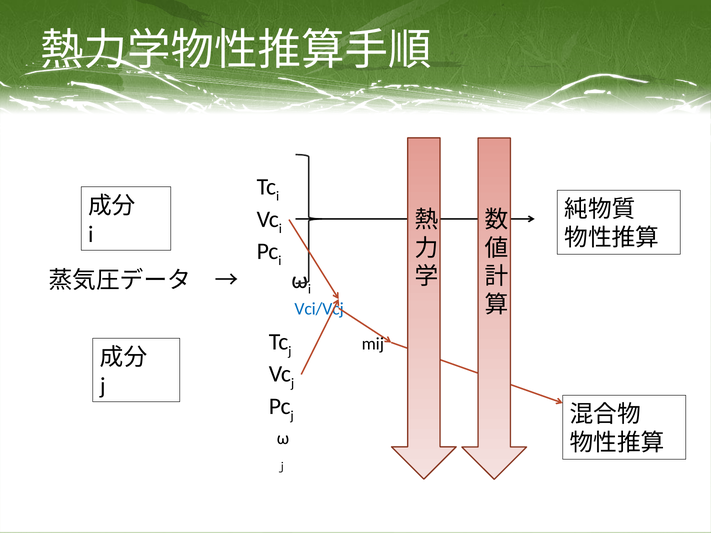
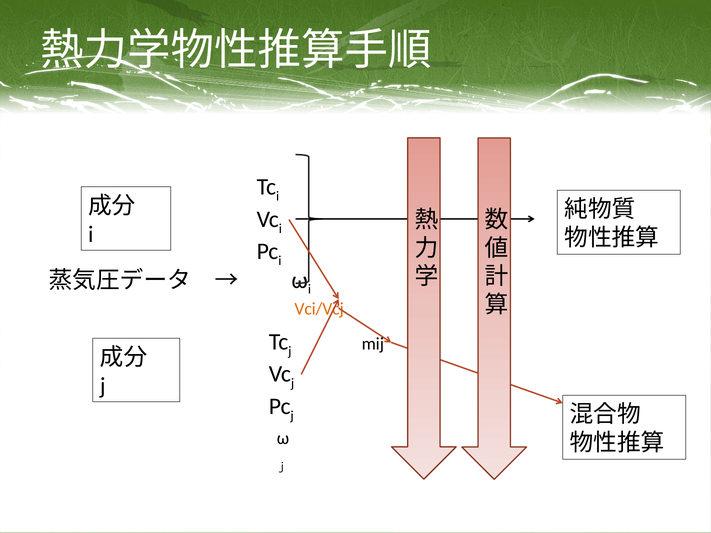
Vci/Vcj colour: blue -> orange (319, 309)
